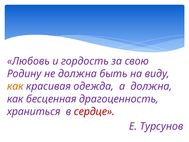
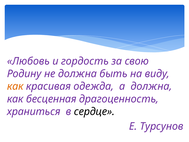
сердце colour: red -> black (94, 111)
